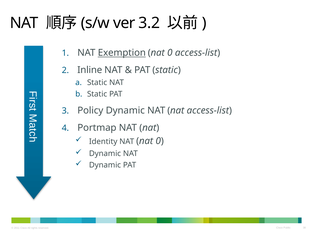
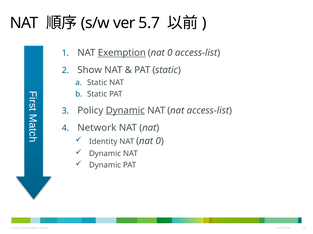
3.2: 3.2 -> 5.7 (149, 23)
Inline: Inline -> Show (90, 70)
Dynamic underline: none -> present (125, 111)
Portmap: Portmap -> Network (97, 128)
